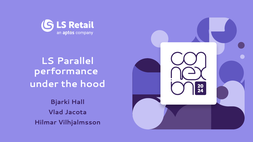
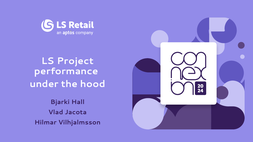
Parallel: Parallel -> Project (75, 61)
